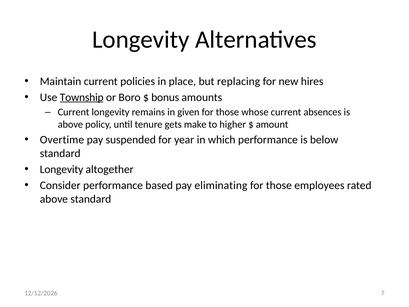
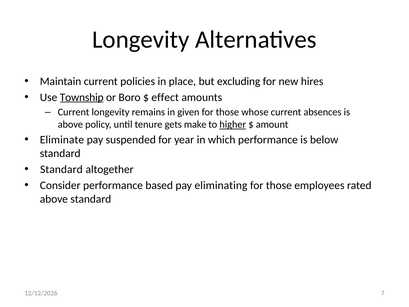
replacing: replacing -> excluding (239, 81)
bonus: bonus -> effect (165, 97)
higher underline: none -> present (233, 124)
Overtime: Overtime -> Eliminate (62, 140)
Longevity: Longevity -> Standard (61, 169)
